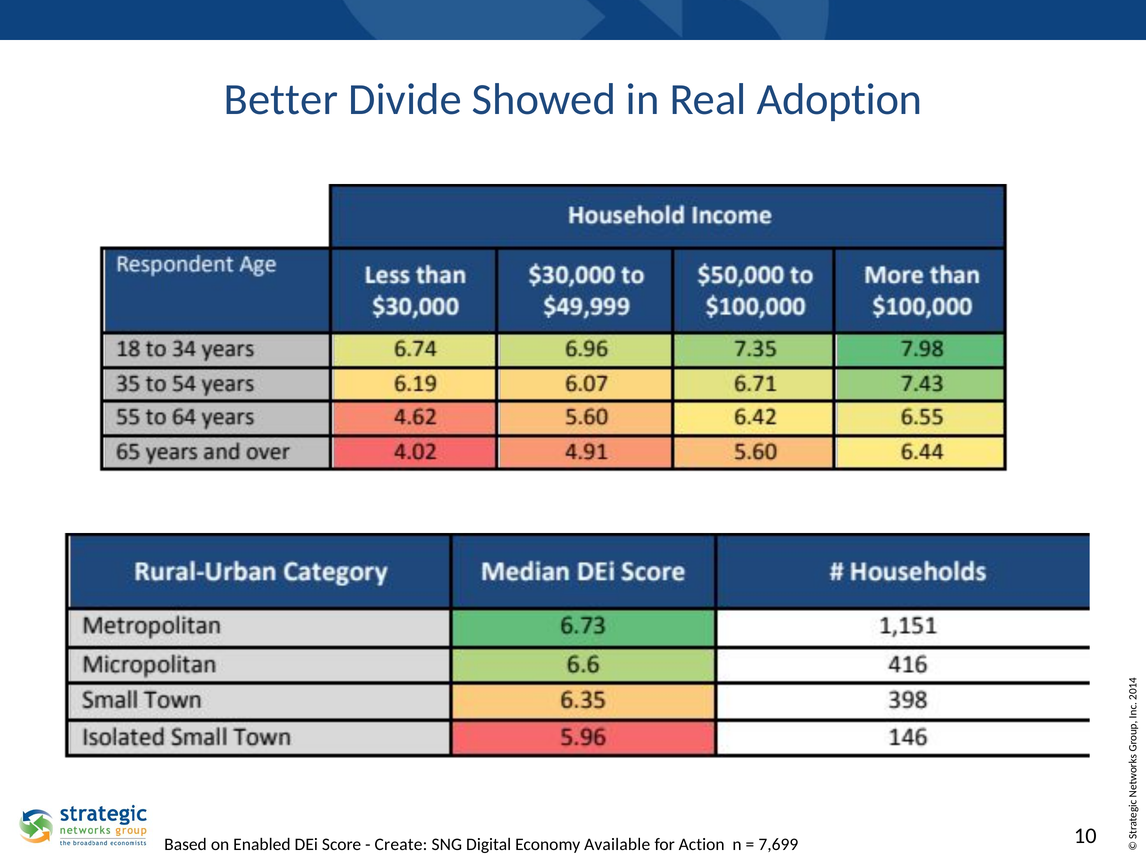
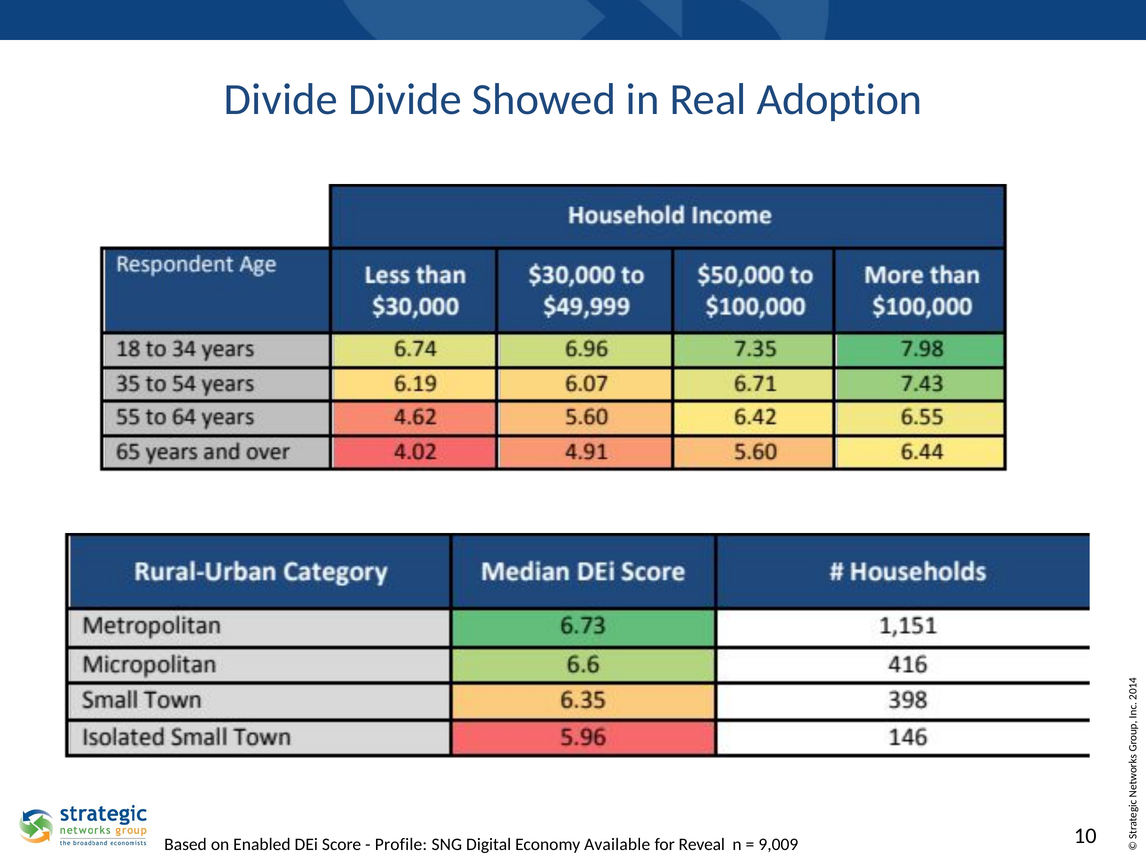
Better: Better -> Divide (281, 100)
Create: Create -> Profile (401, 845)
Action: Action -> Reveal (702, 845)
7,699: 7,699 -> 9,009 (778, 845)
